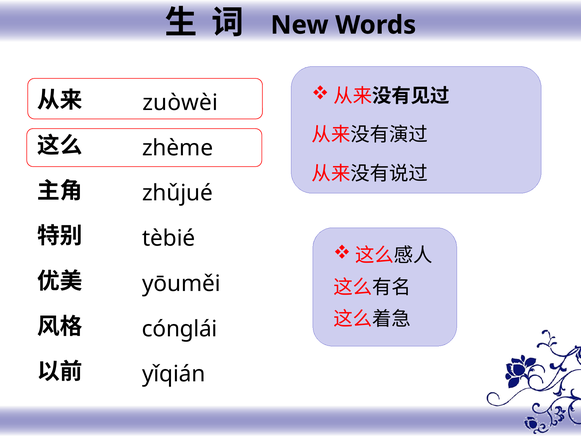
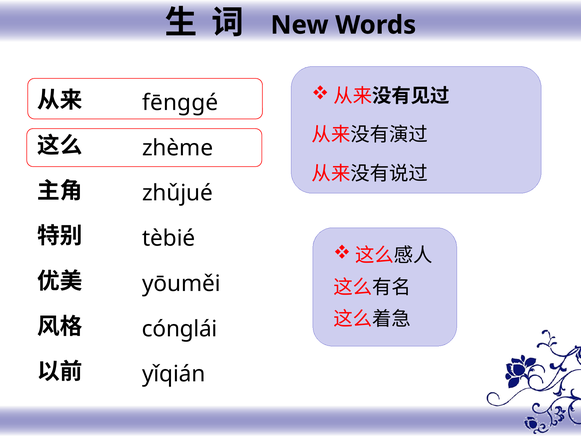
zuòwèi: zuòwèi -> fēnggé (180, 103)
